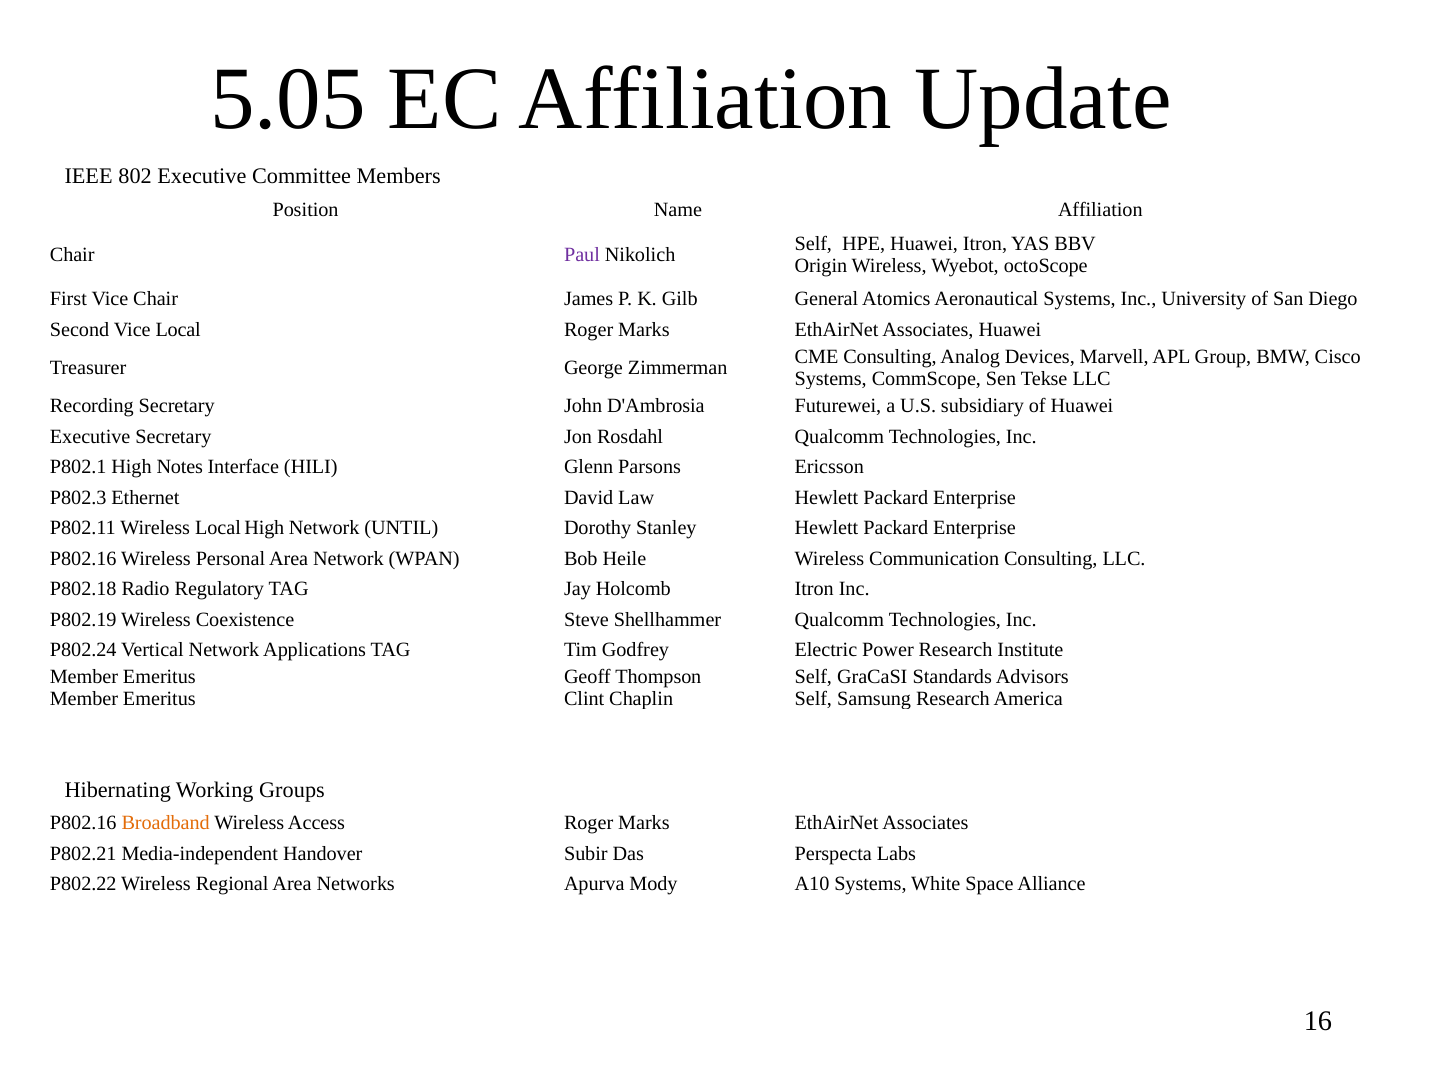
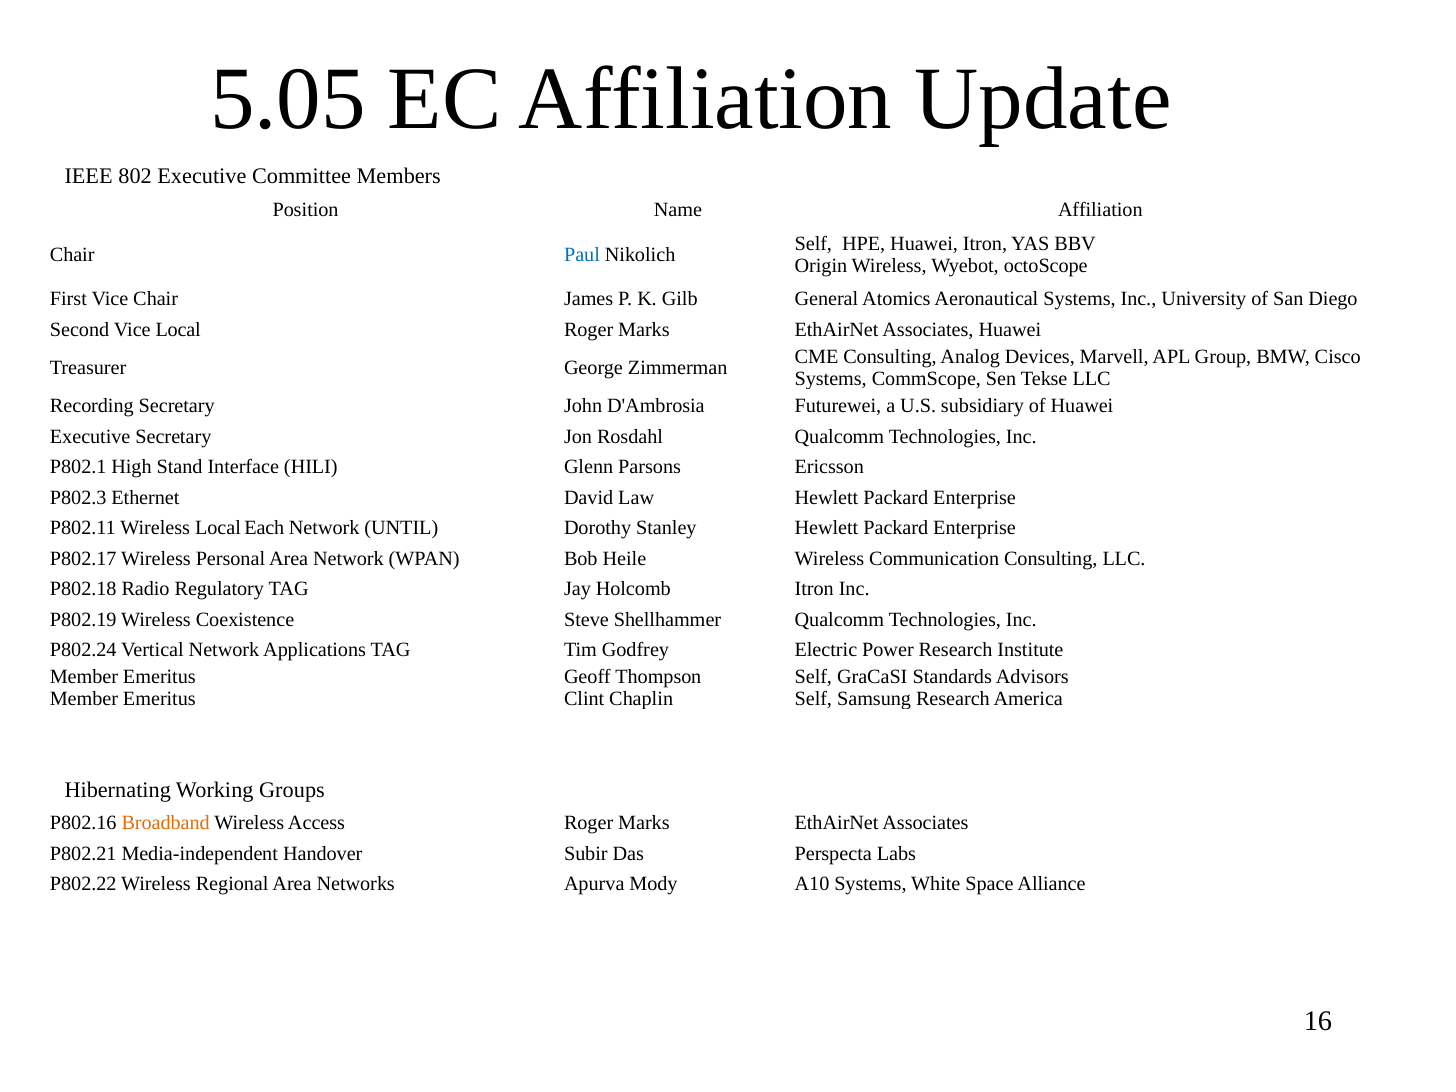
Paul colour: purple -> blue (582, 255)
Notes: Notes -> Stand (180, 467)
Local High: High -> Each (264, 528)
P802.16: P802.16 -> P802.17 (83, 558)
